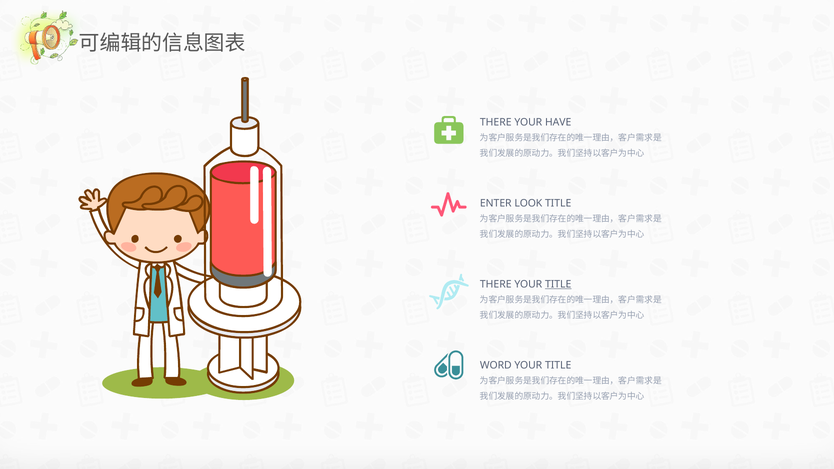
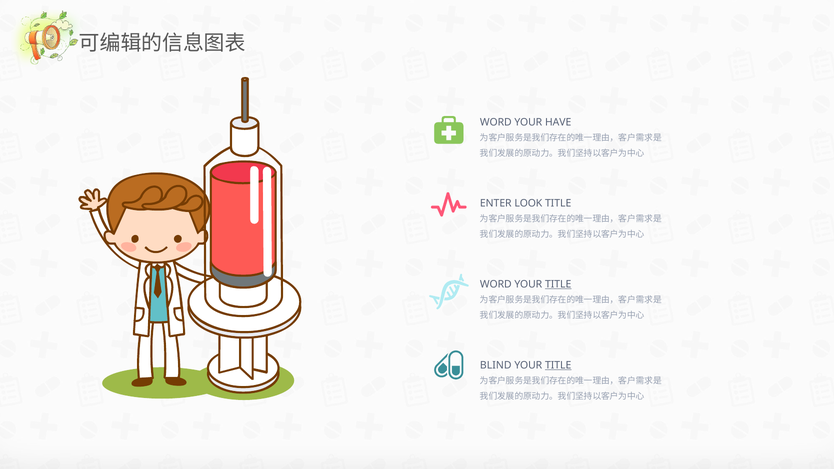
THERE: THERE -> WORD (496, 122)
THERE: THERE -> WORD (496, 284)
WORD: WORD -> BLIND (496, 365)
TITLE underline: none -> present (558, 365)
